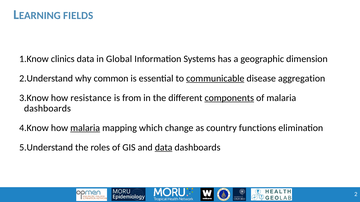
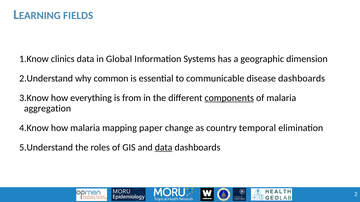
communicable underline: present -> none (215, 79)
disease aggregation: aggregation -> dashboards (302, 79)
resistance: resistance -> everything (91, 98)
dashboards: dashboards -> aggregation (47, 109)
malaria underline: present -> none (85, 128)
which: which -> paper (151, 128)
functions: functions -> temporal (257, 128)
